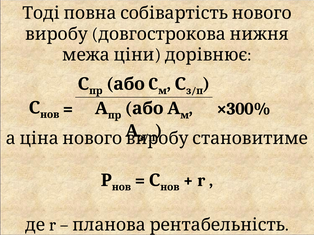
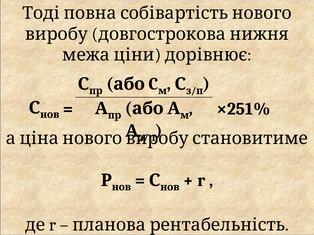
×300%: ×300% -> ×251% (243, 109)
